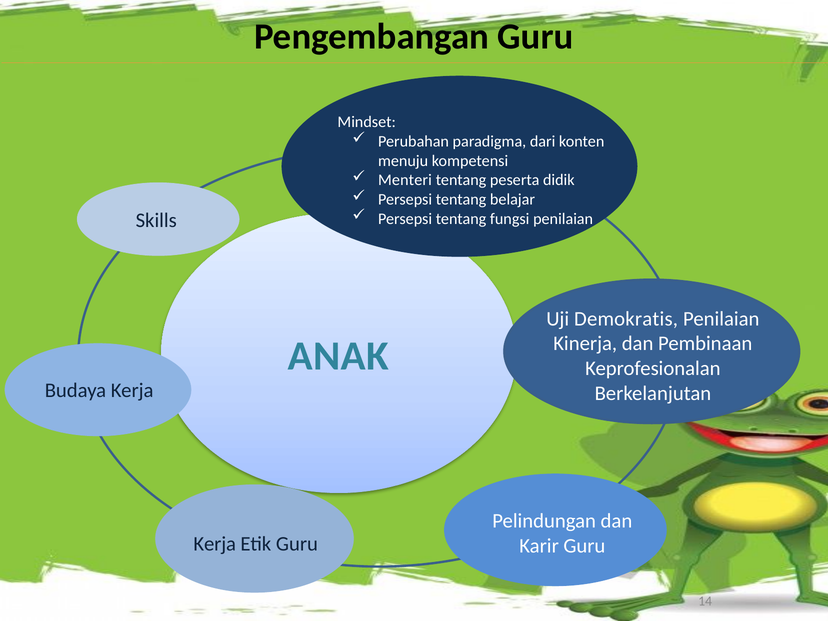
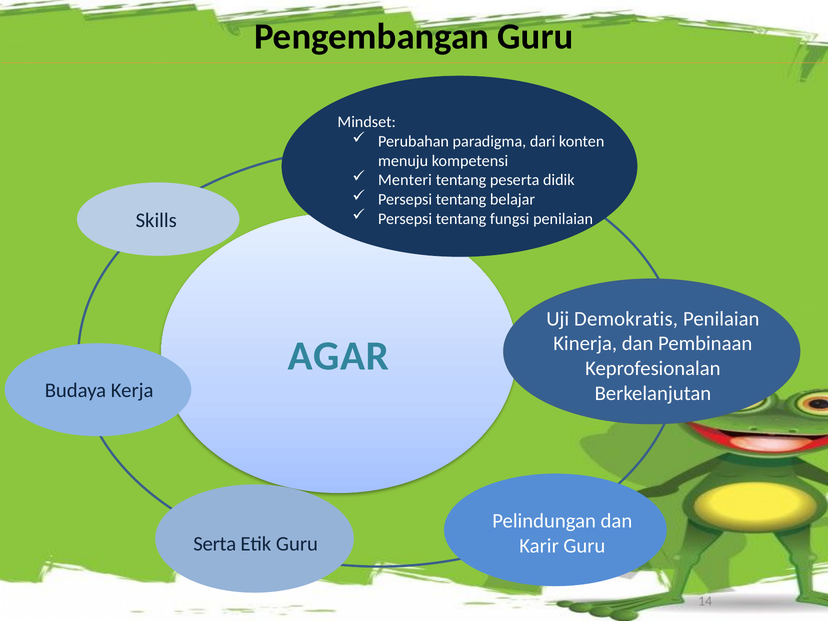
ANAK: ANAK -> AGAR (338, 356)
Kerja: Kerja -> Serta (215, 544)
